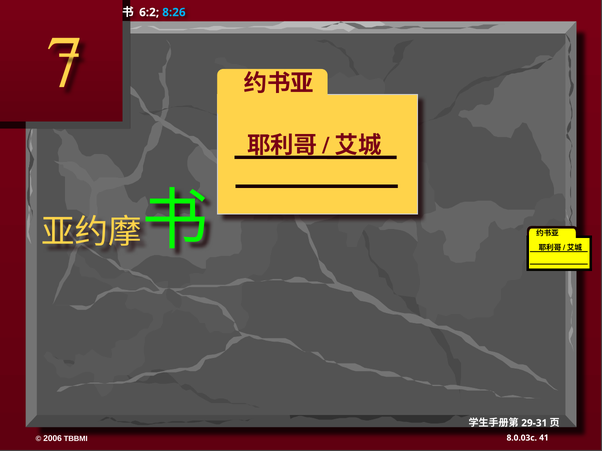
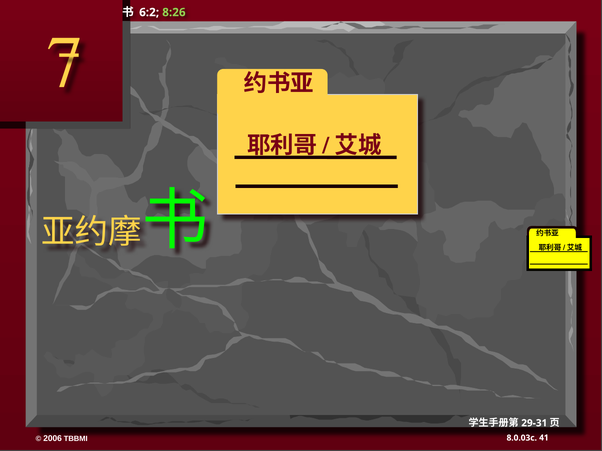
8:26 colour: light blue -> light green (174, 12)
